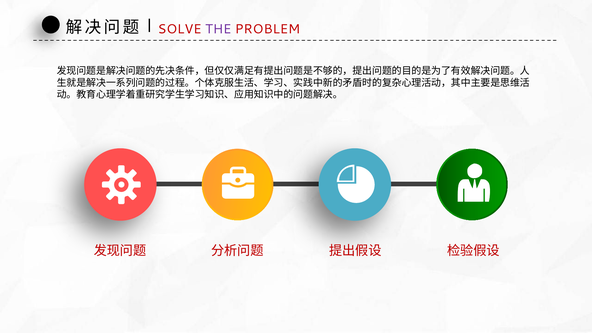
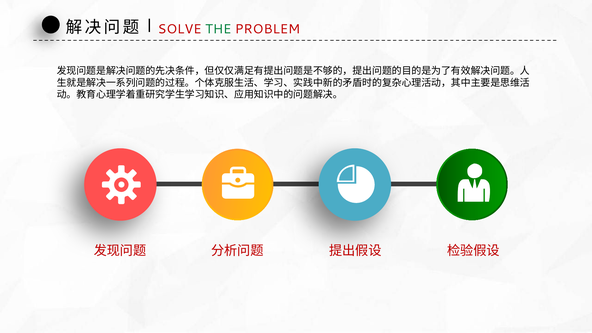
THE colour: purple -> green (218, 29)
